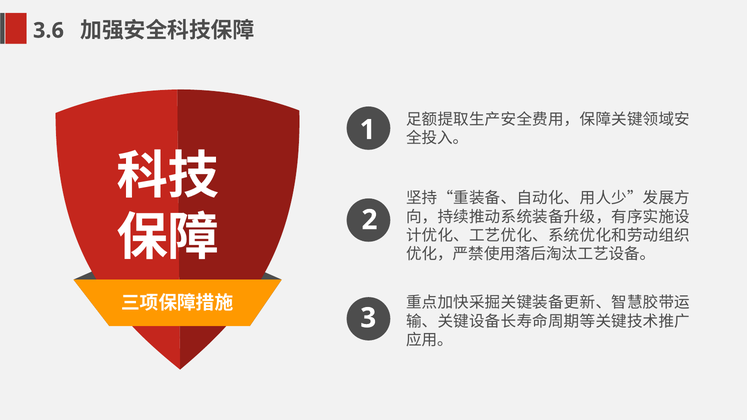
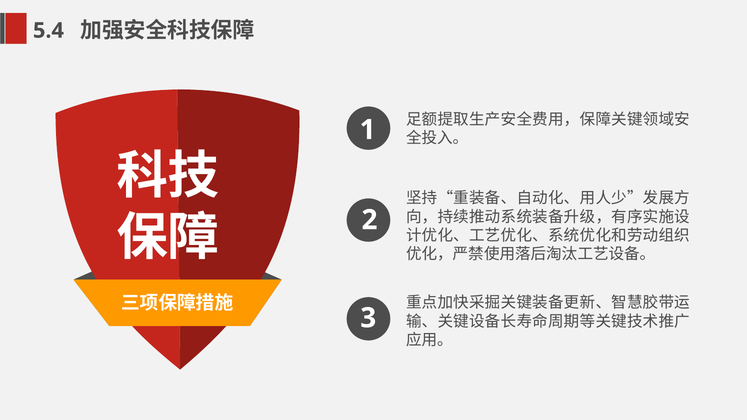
3.6: 3.6 -> 5.4 (48, 31)
